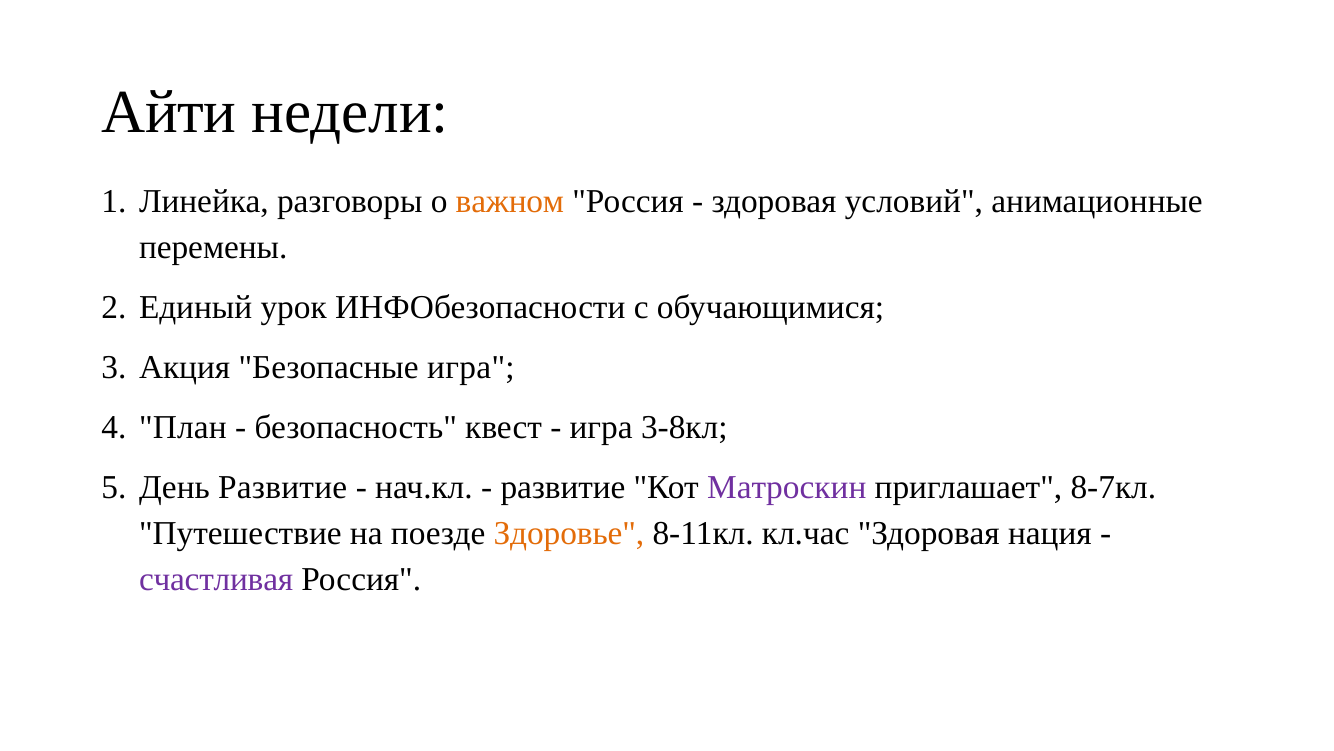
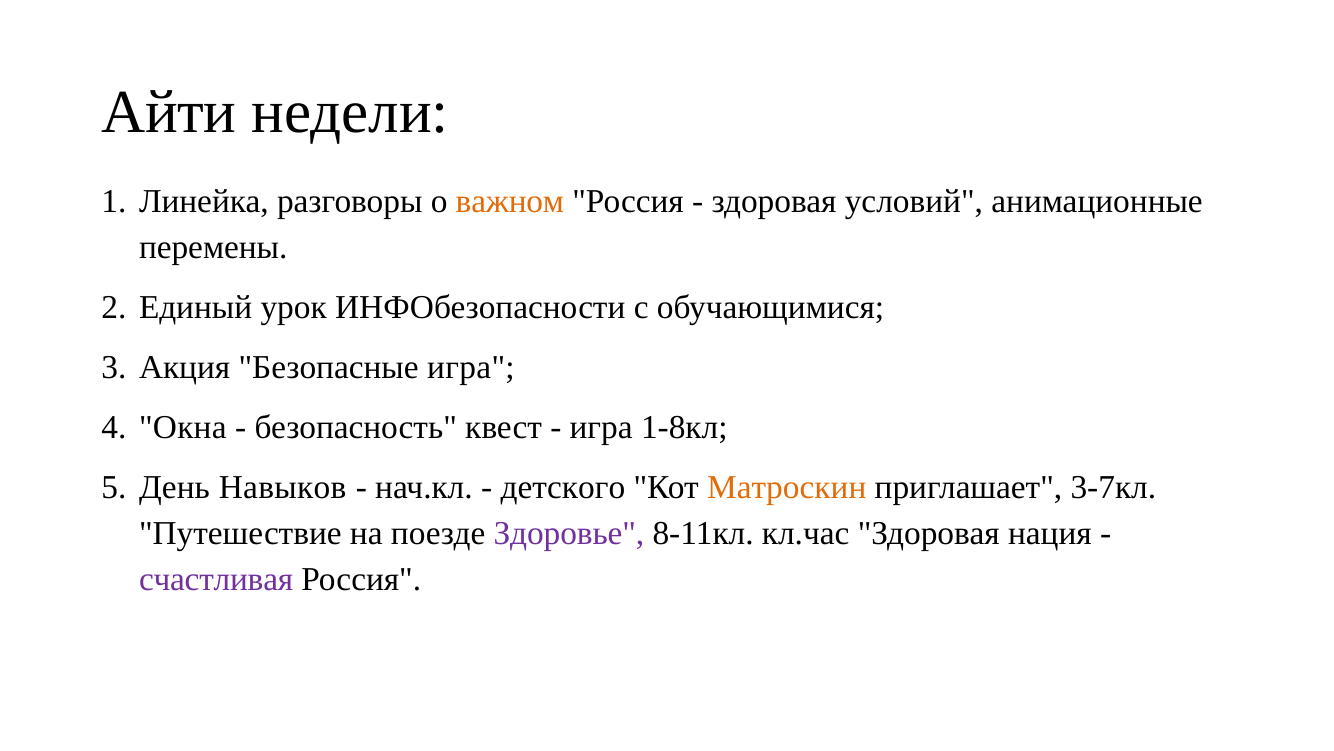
План: План -> Окна (183, 427)
3-8кл: 3-8кл -> 1-8кл (684, 427)
День Развитие: Развитие -> Навыков (283, 487)
развитие: развитие -> детского (563, 487)
Матроскин colour: purple -> orange (787, 487)
8-7кл: 8-7кл -> 3-7кл (1113, 487)
Здоровье colour: orange -> purple (569, 533)
